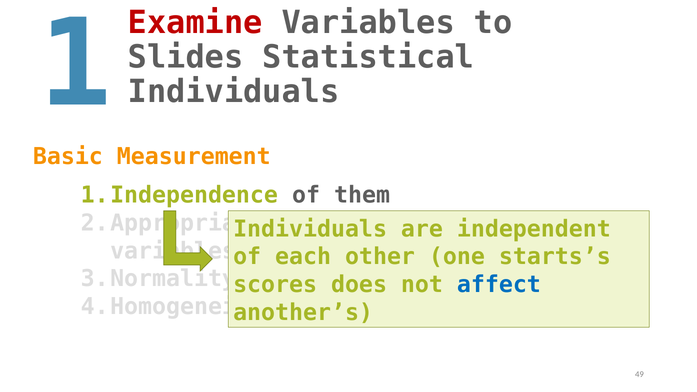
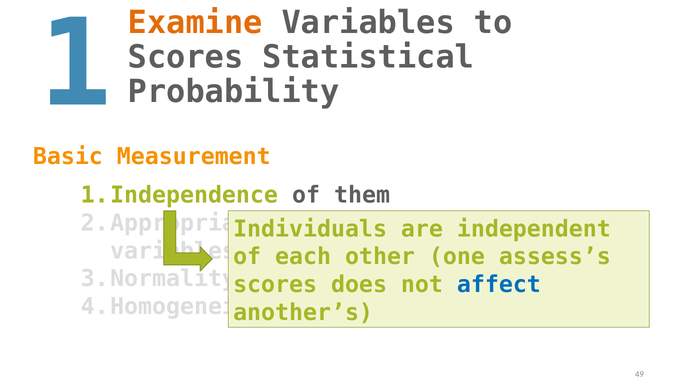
Examine colour: red -> orange (195, 23)
Slides: Slides -> Scores (186, 57)
Individuals: Individuals -> Probability (234, 92)
starts’s: starts’s -> assess’s (555, 257)
